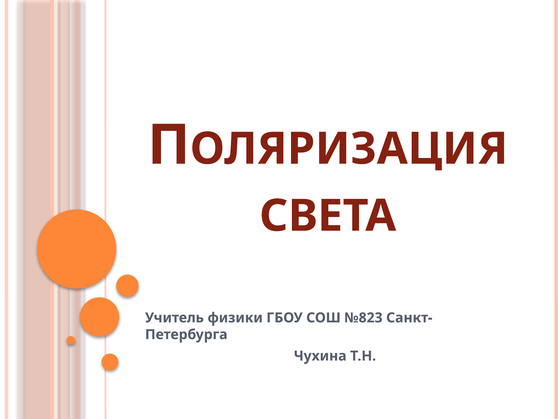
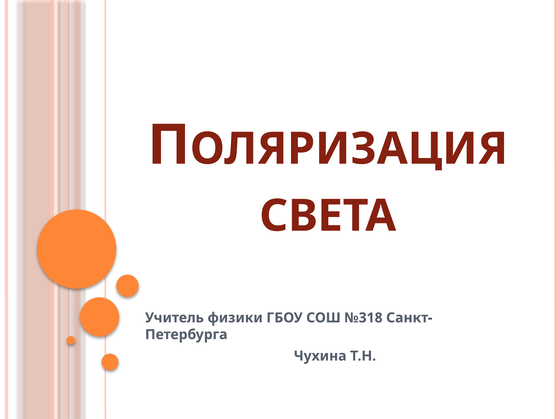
№823: №823 -> №318 (363, 317)
